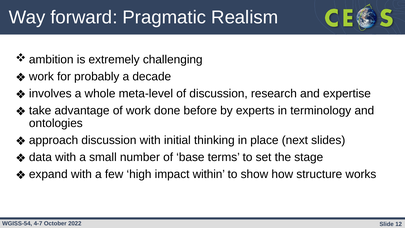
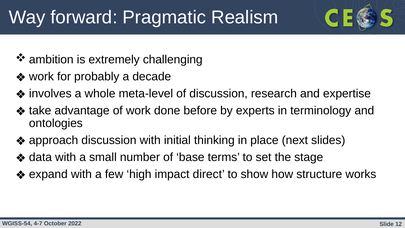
within: within -> direct (209, 174)
